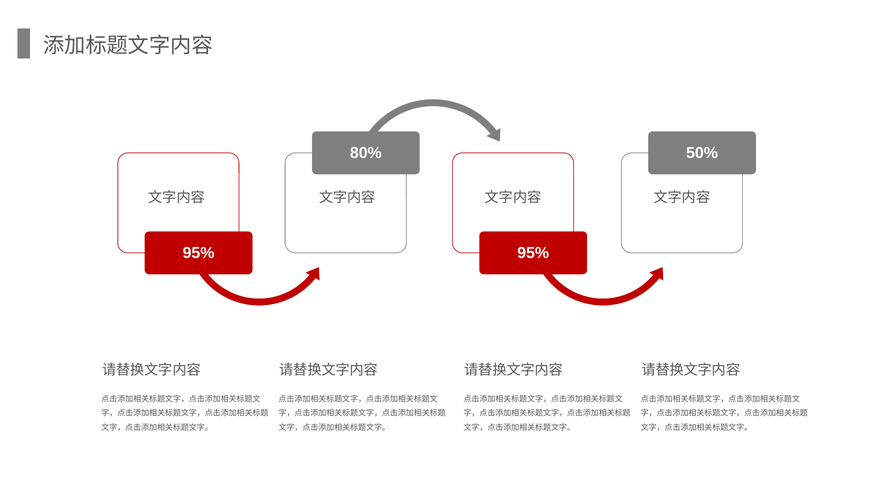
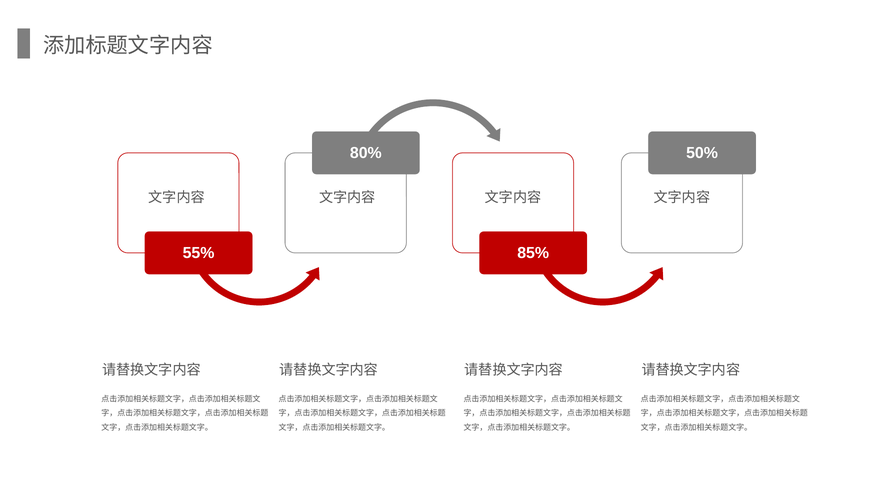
95%: 95% -> 55% (199, 253)
95%: 95% -> 85% (533, 253)
